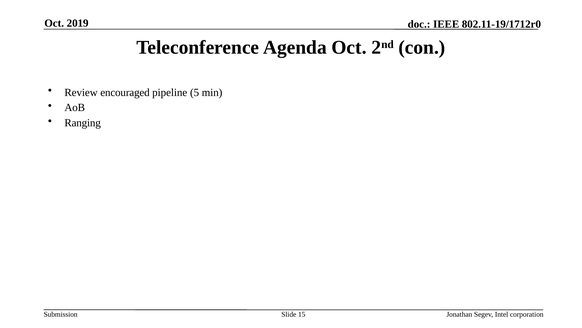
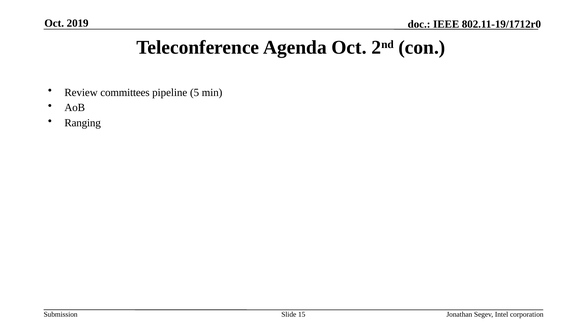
encouraged: encouraged -> committees (125, 92)
